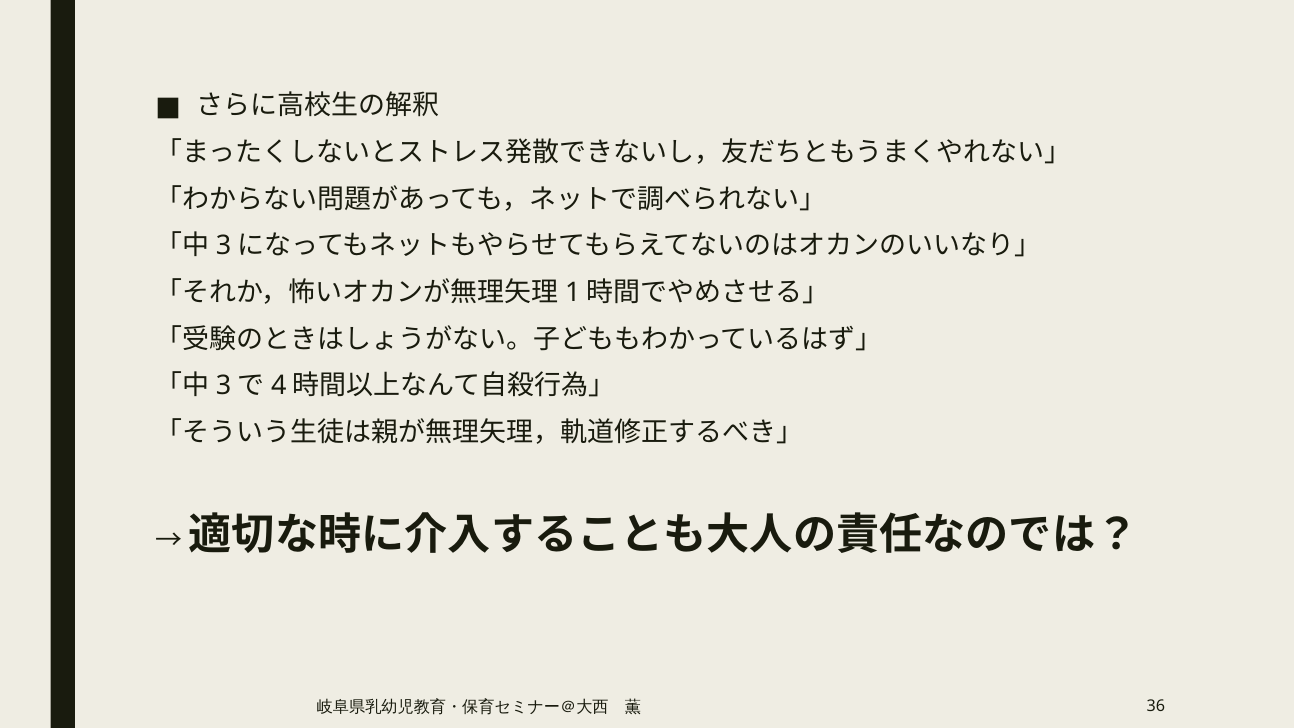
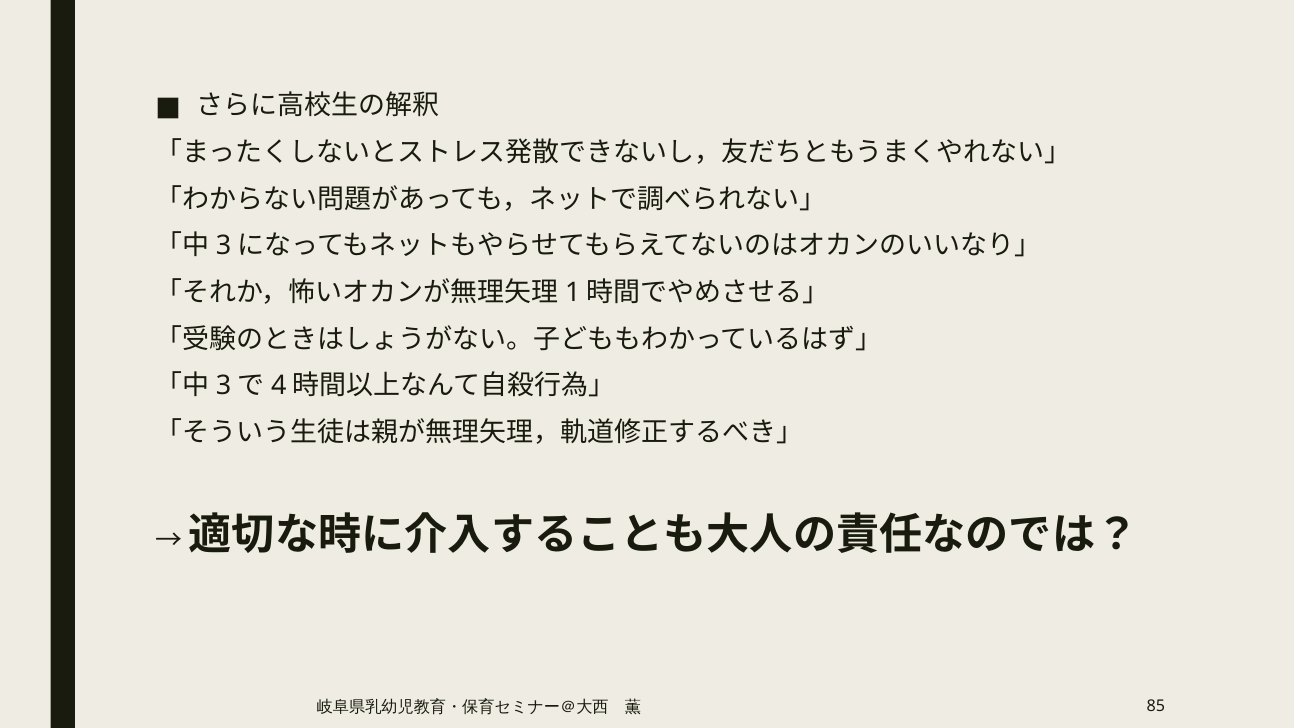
36: 36 -> 85 (1156, 706)
